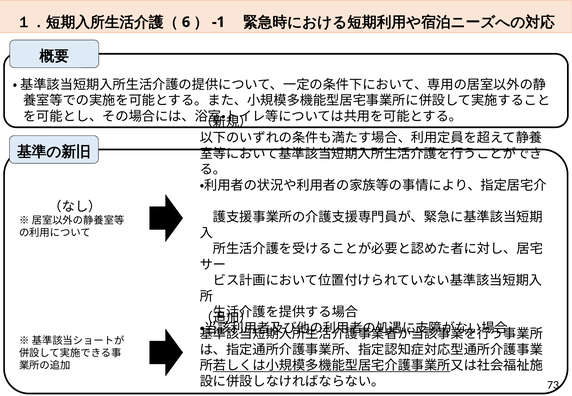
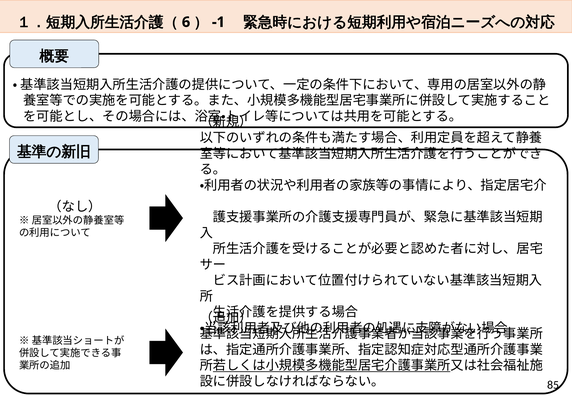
73: 73 -> 85 (553, 385)
